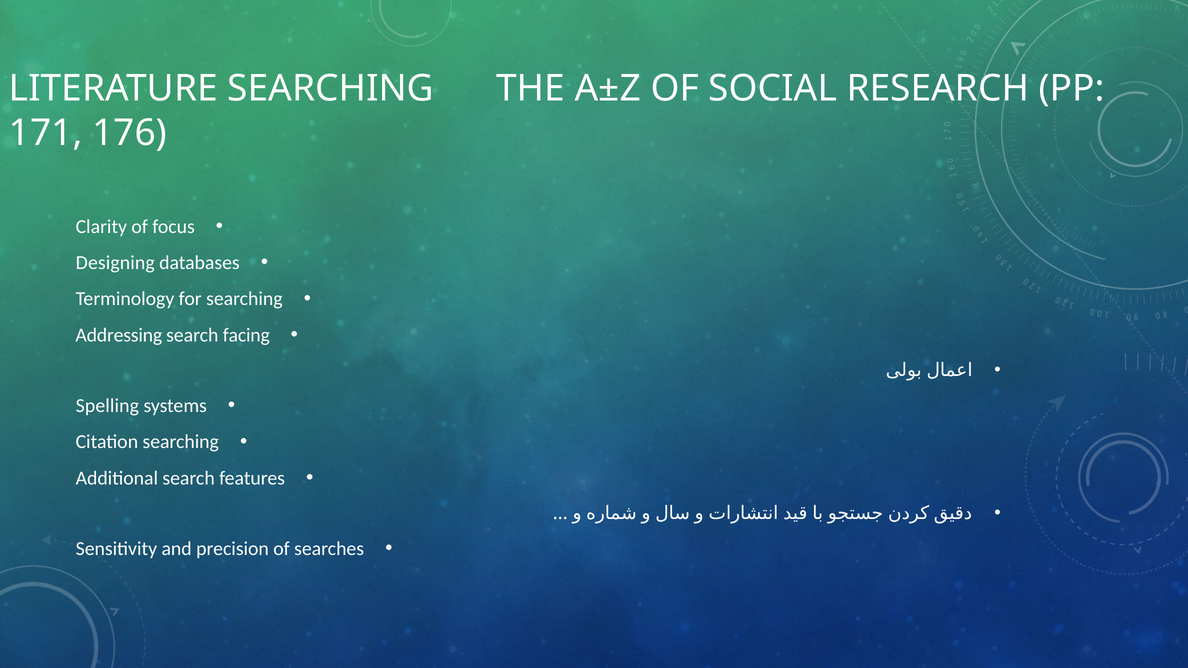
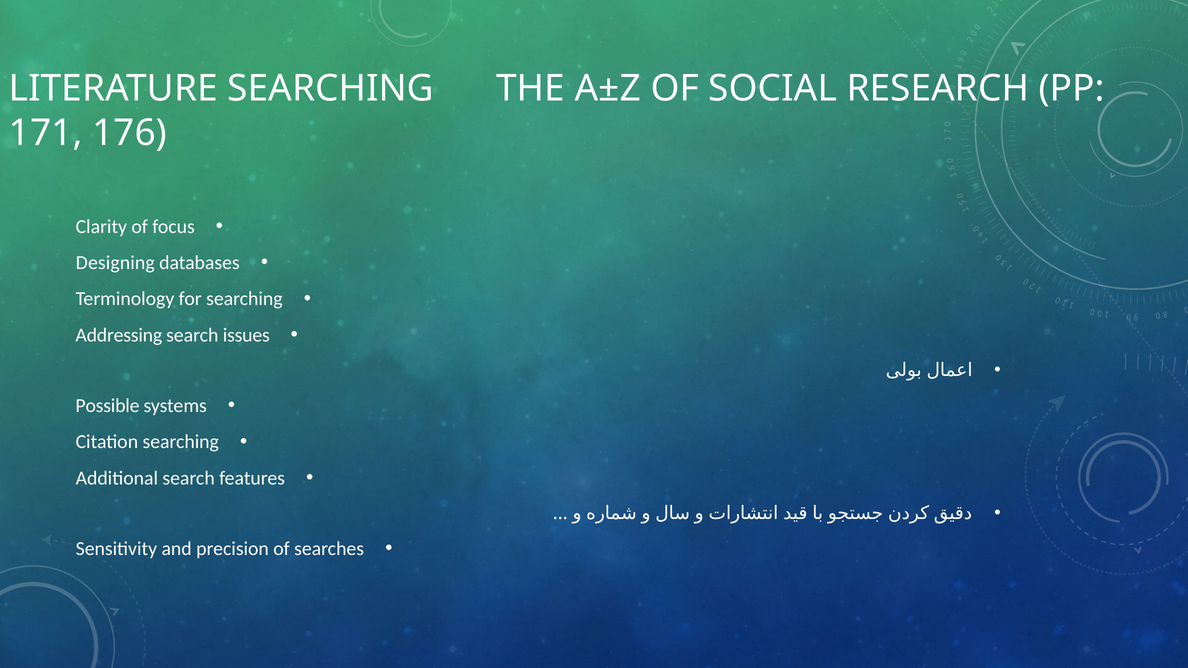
facing: facing -> issues (246, 335)
Spelling: Spelling -> Possible (107, 406)
